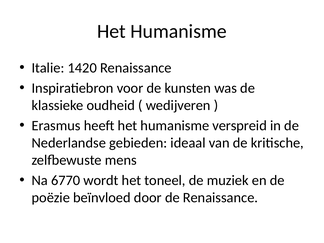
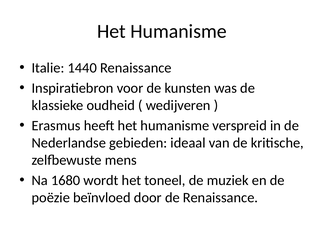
1420: 1420 -> 1440 (82, 68)
6770: 6770 -> 1680 (66, 180)
